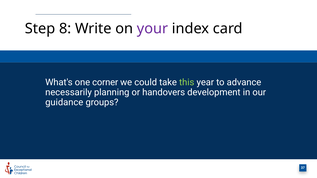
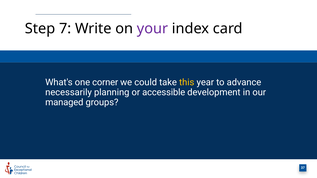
8: 8 -> 7 (65, 29)
this colour: light green -> yellow (187, 83)
handovers: handovers -> accessible (164, 93)
guidance: guidance -> managed (64, 103)
